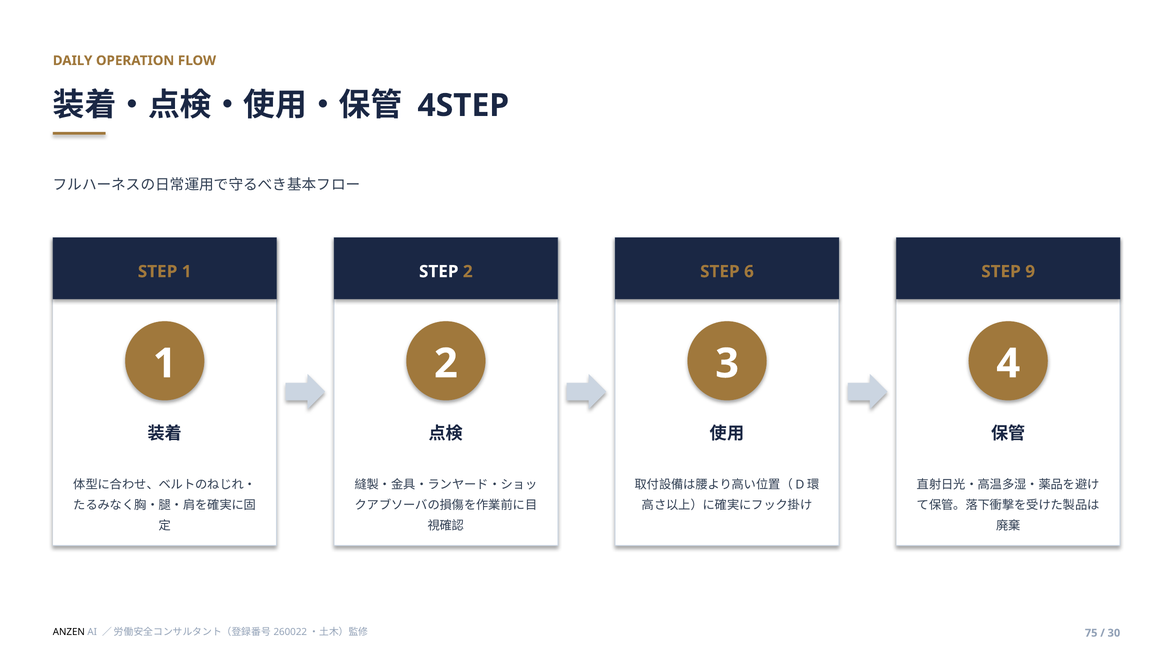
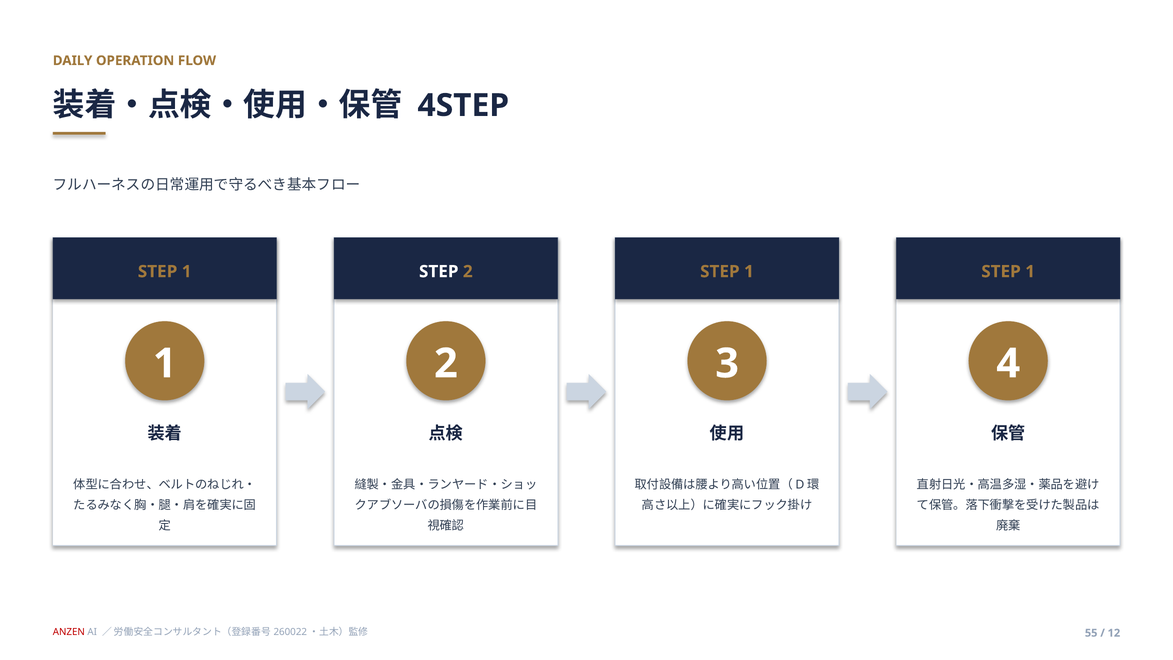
6: 6 -> 1 (749, 272)
9: 9 -> 1 (1030, 272)
ANZEN colour: black -> red (69, 632)
75: 75 -> 55 (1091, 633)
30: 30 -> 12 (1114, 633)
